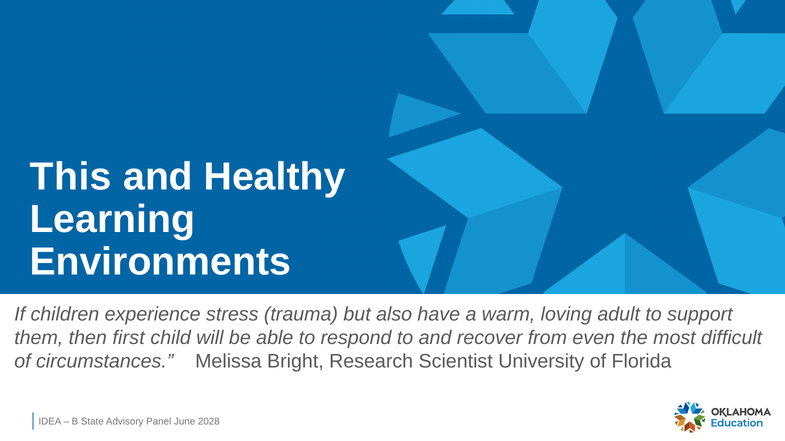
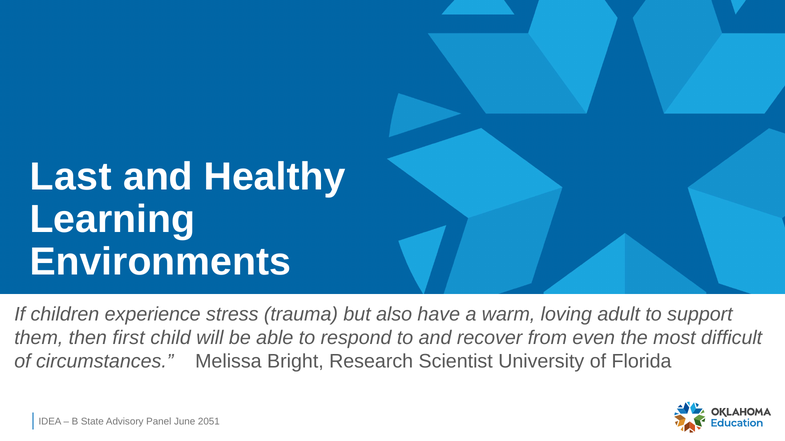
This: This -> Last (71, 177)
2028: 2028 -> 2051 (209, 422)
